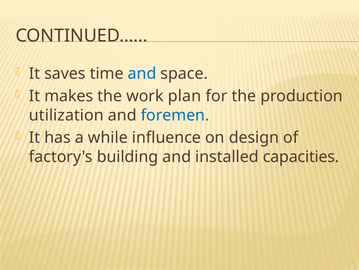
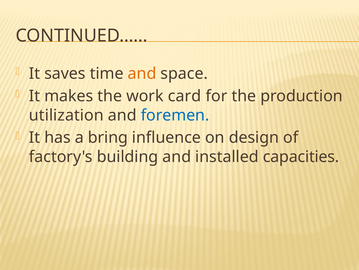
and colour: blue -> orange (142, 73)
plan: plan -> card (185, 96)
while: while -> bring (108, 137)
